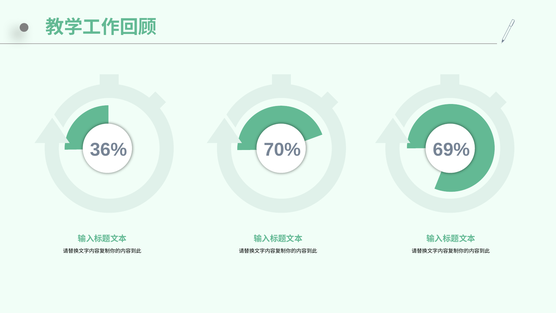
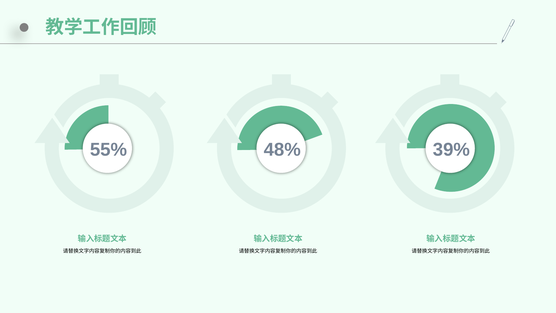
36%: 36% -> 55% (108, 149)
70%: 70% -> 48% (282, 149)
69%: 69% -> 39% (451, 149)
